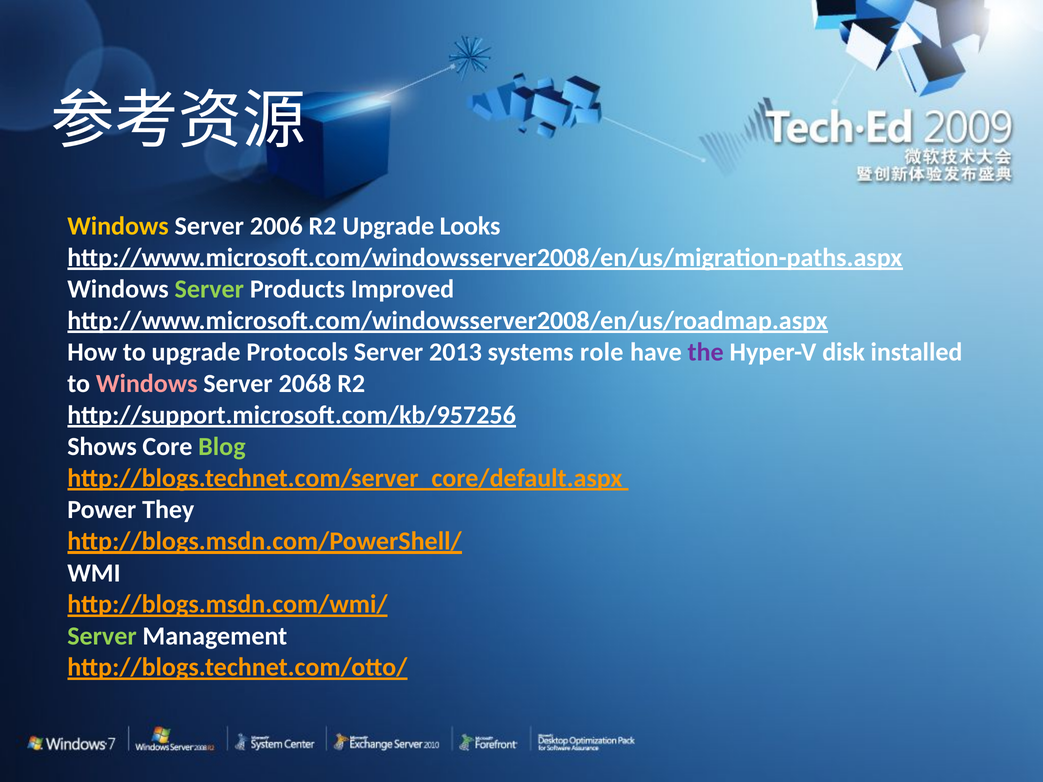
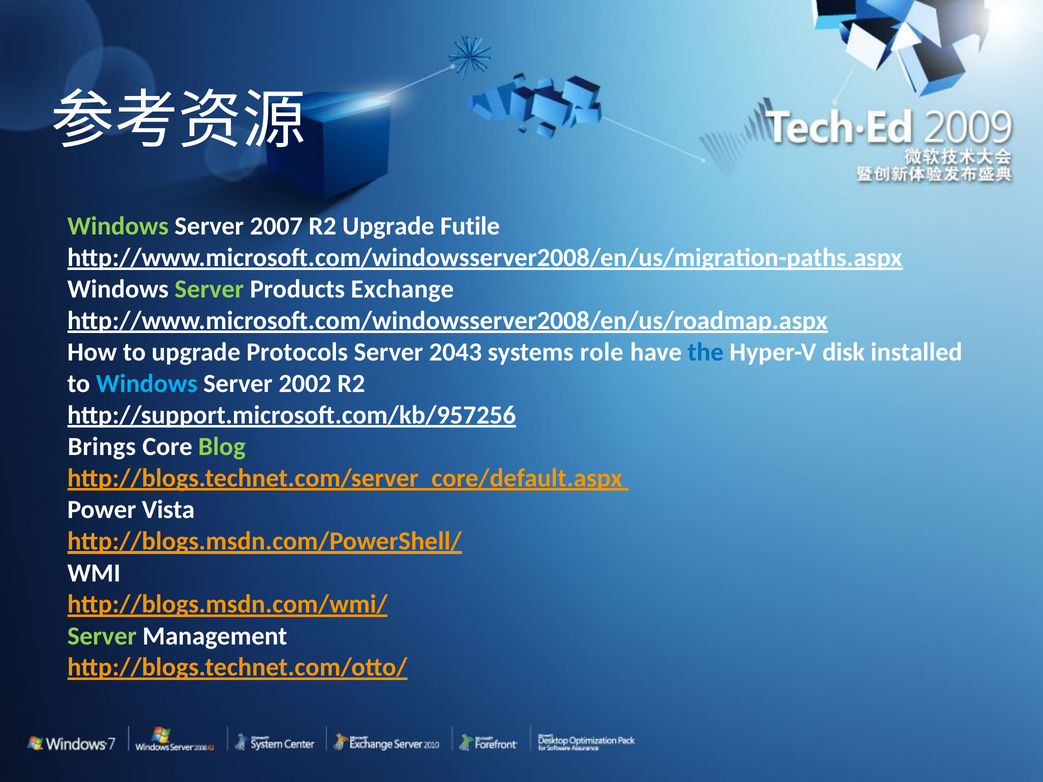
Windows colour: yellow -> light green (118, 226)
2006: 2006 -> 2007 (276, 226)
Looks: Looks -> Futile (470, 226)
Improved: Improved -> Exchange (402, 289)
2013: 2013 -> 2043 (455, 353)
the colour: purple -> blue (706, 353)
Windows colour: pink -> light blue (147, 384)
2068: 2068 -> 2002 (305, 384)
Shows: Shows -> Brings (102, 447)
They: They -> Vista (168, 510)
